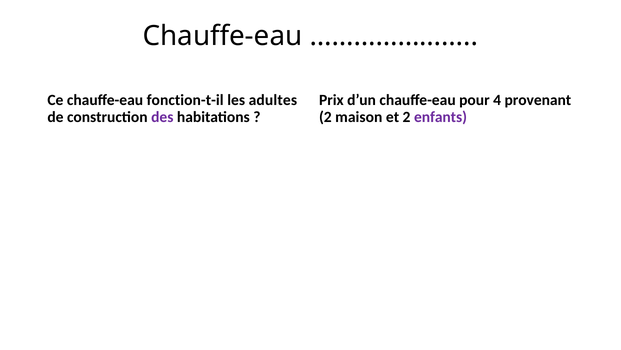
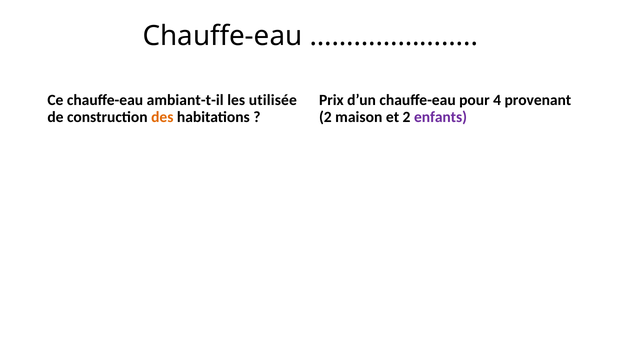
fonction-t-il: fonction-t-il -> ambiant-t-il (185, 100)
adultes: adultes -> utilisée (273, 100)
des colour: purple -> orange (162, 117)
